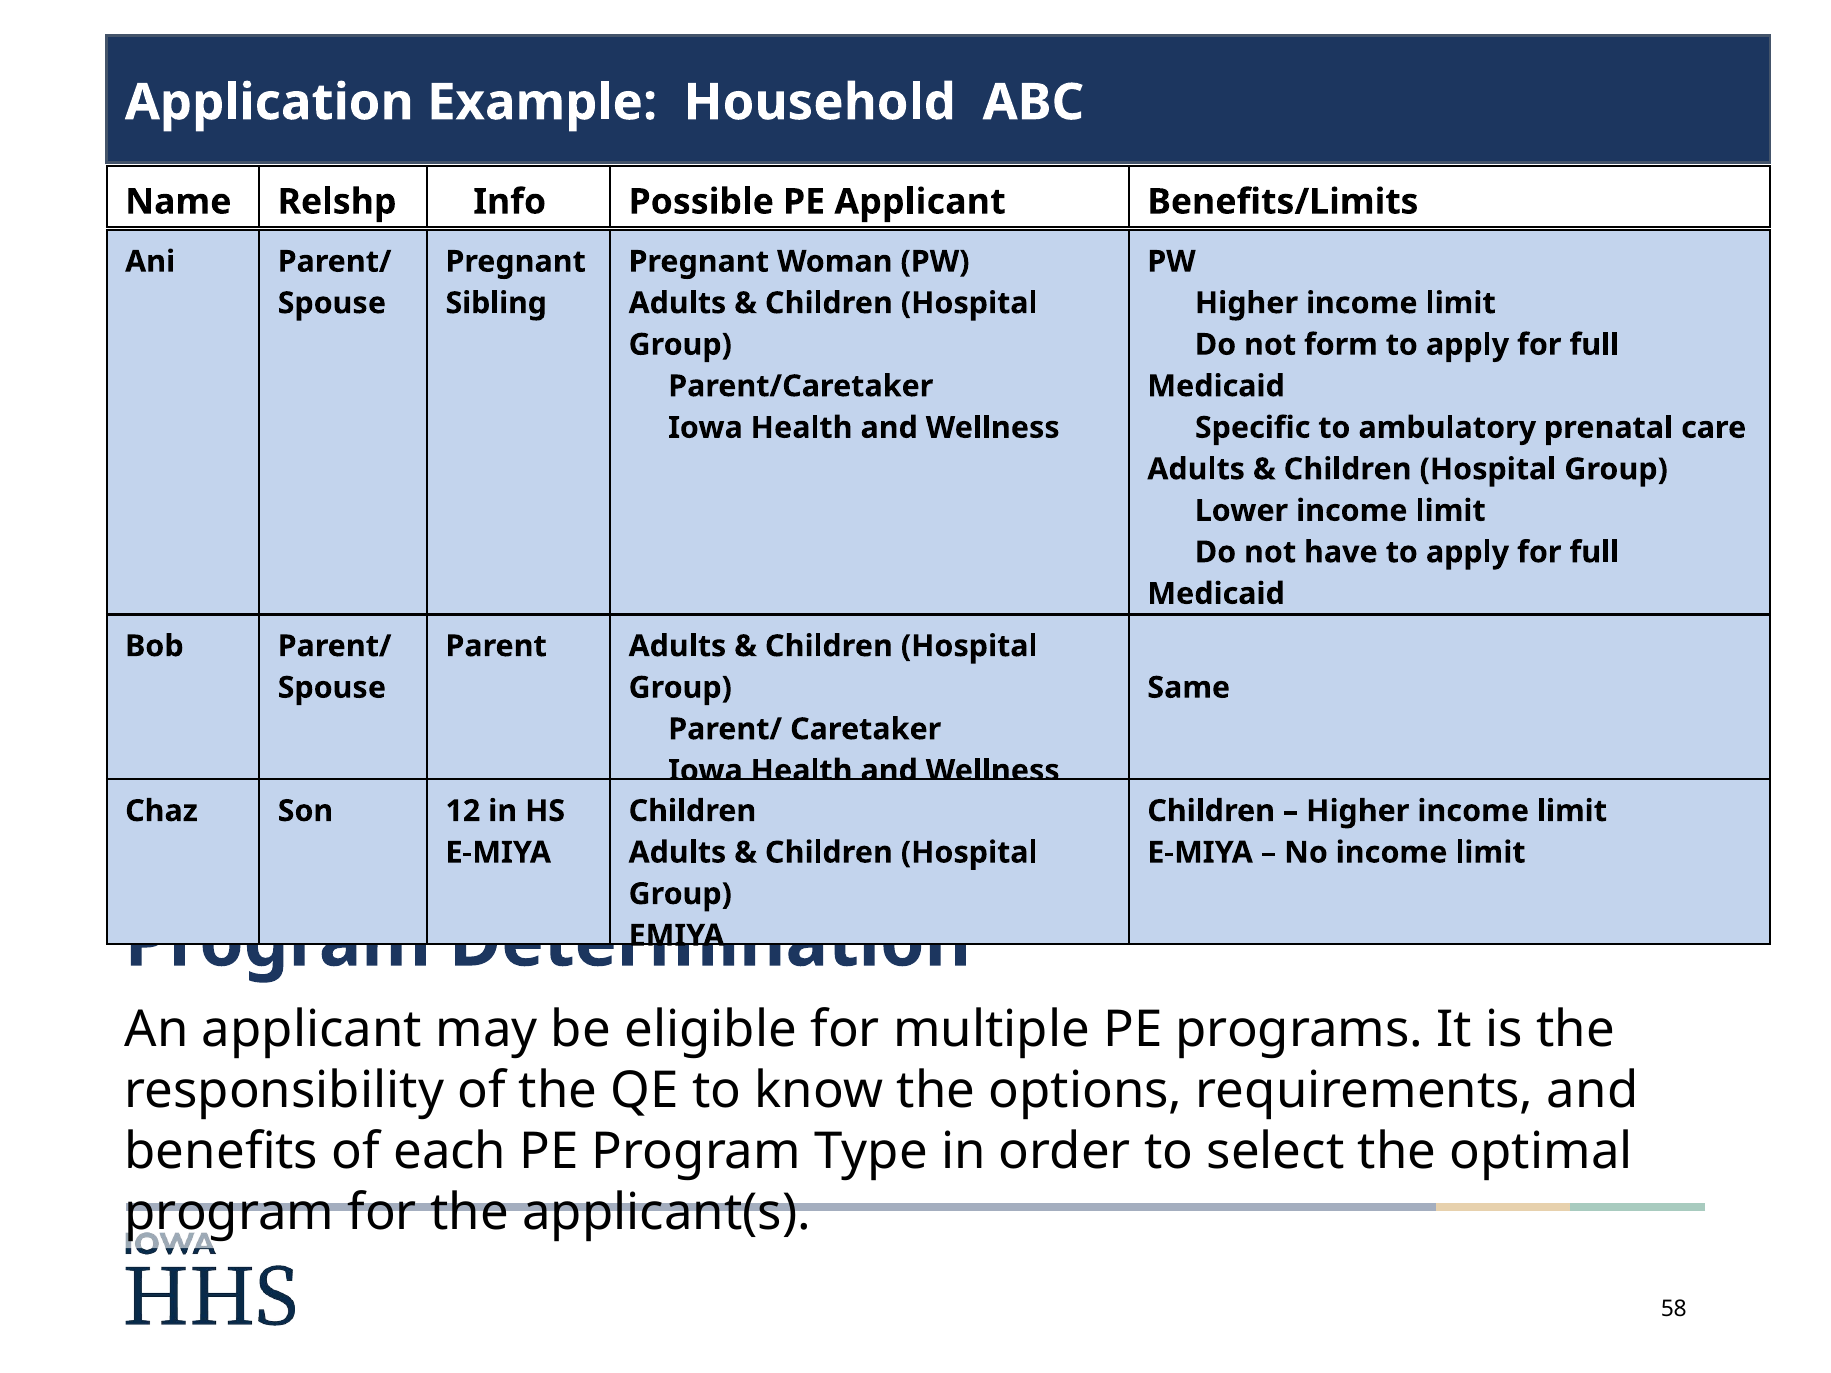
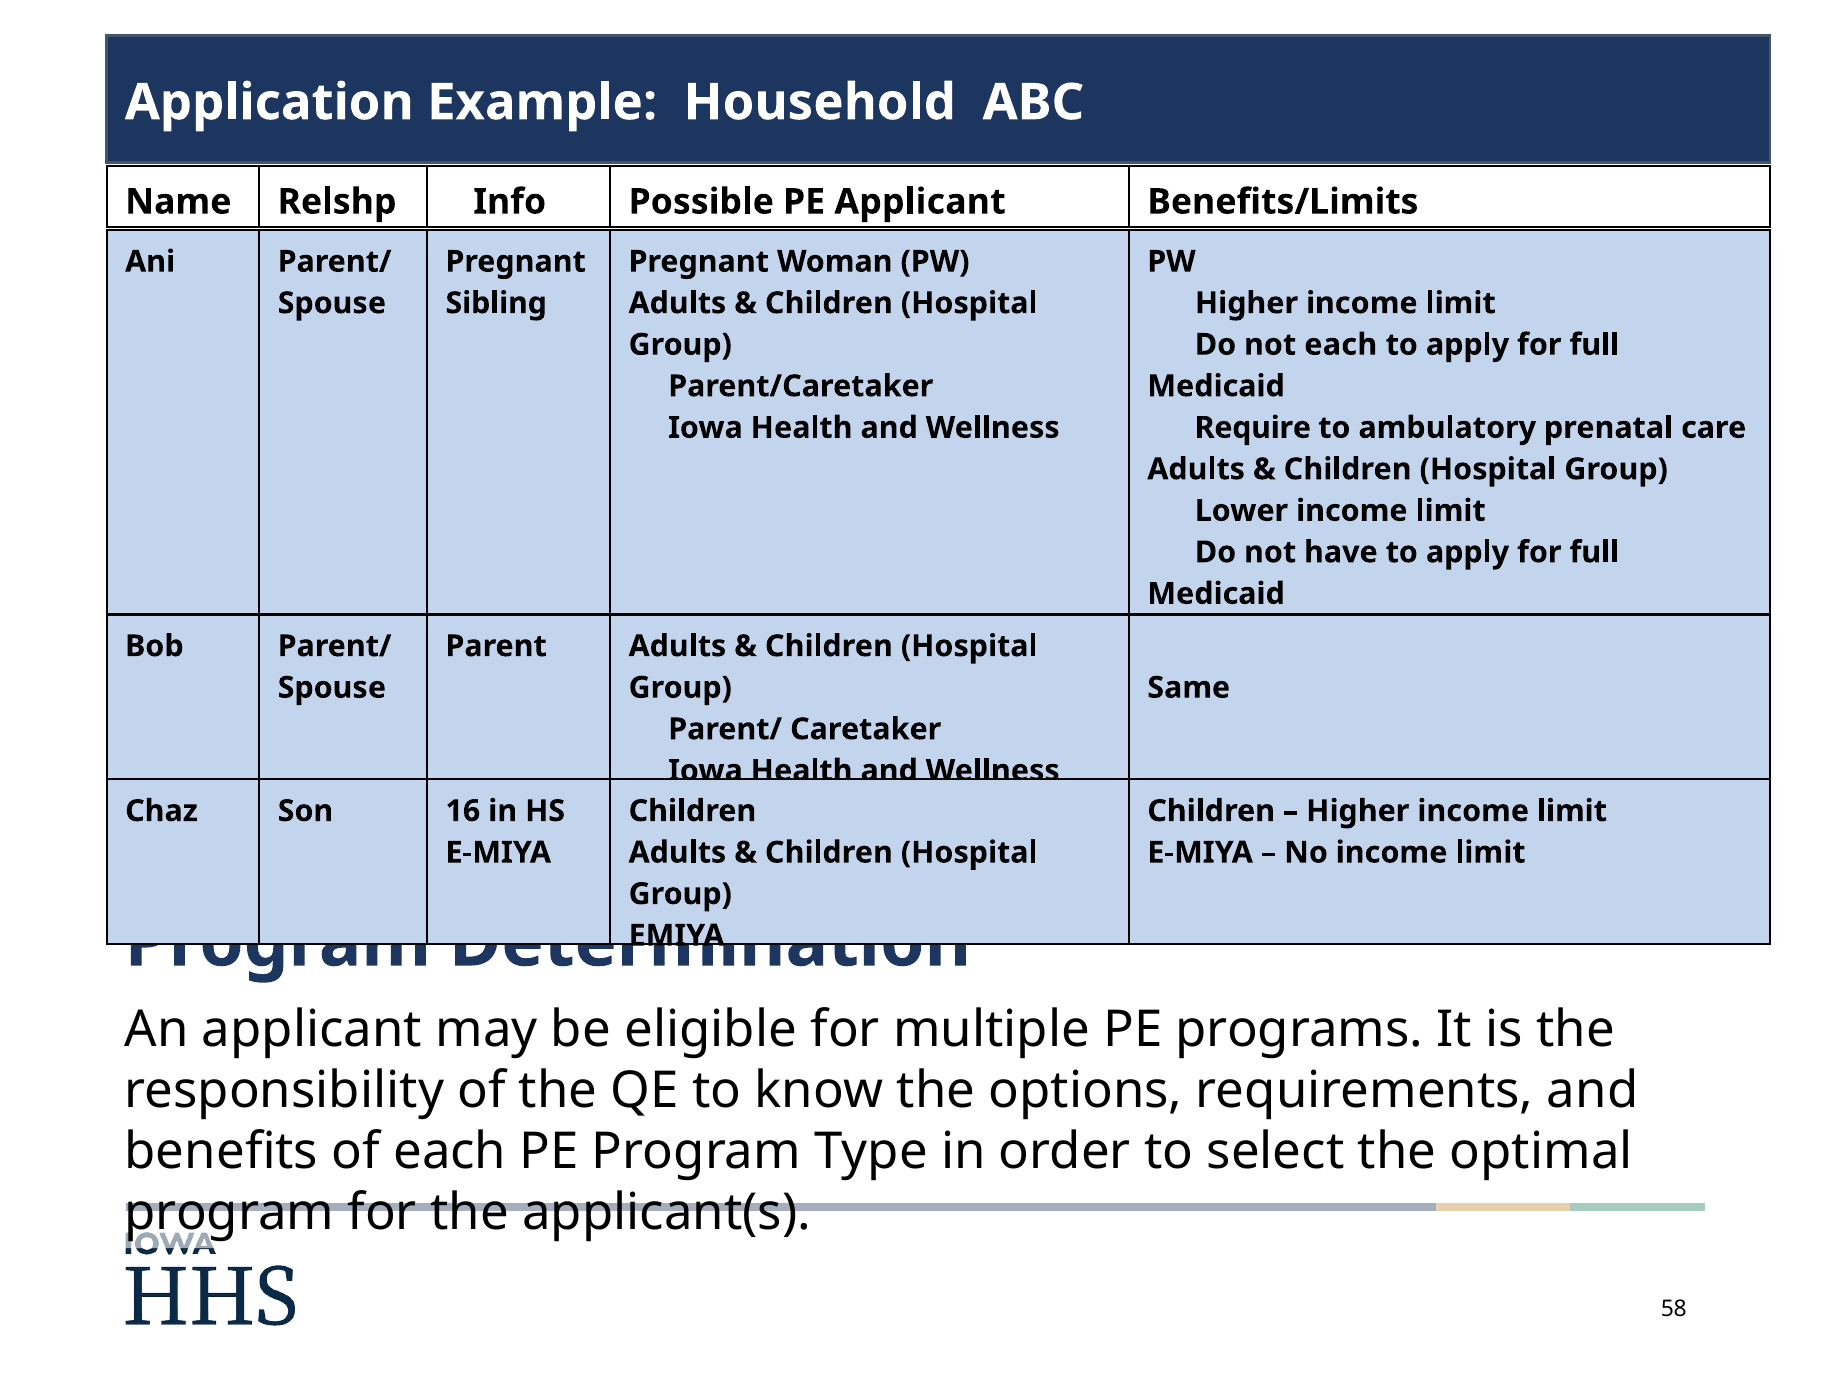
not form: form -> each (1341, 345)
Specific: Specific -> Require (1253, 428)
12: 12 -> 16 (463, 811)
